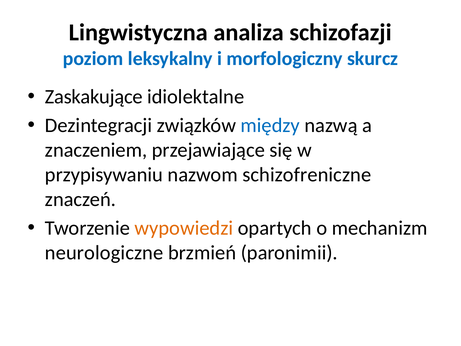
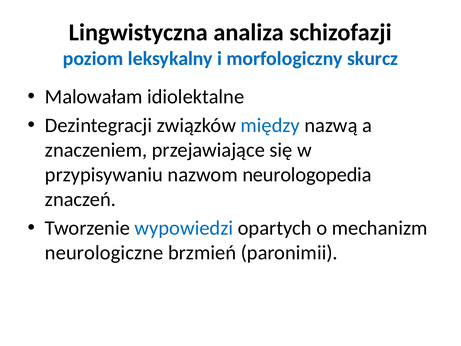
Zaskakujące: Zaskakujące -> Malowałam (94, 97)
schizofreniczne: schizofreniczne -> neurologopedia (307, 175)
wypowiedzi colour: orange -> blue (184, 228)
